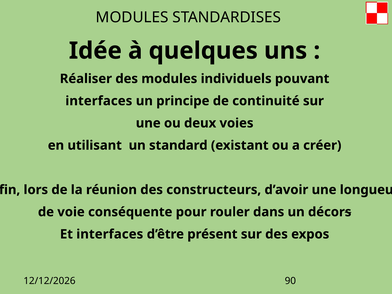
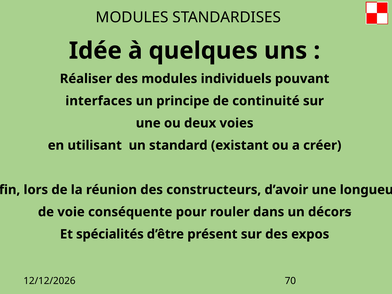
Et interfaces: interfaces -> spécialités (110, 234)
90: 90 -> 70 (290, 281)
